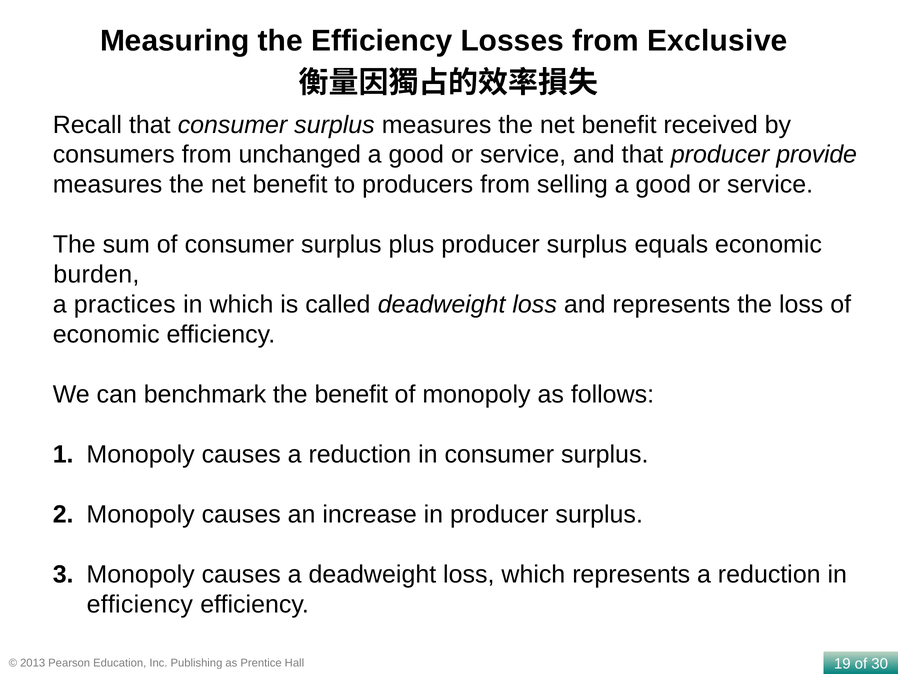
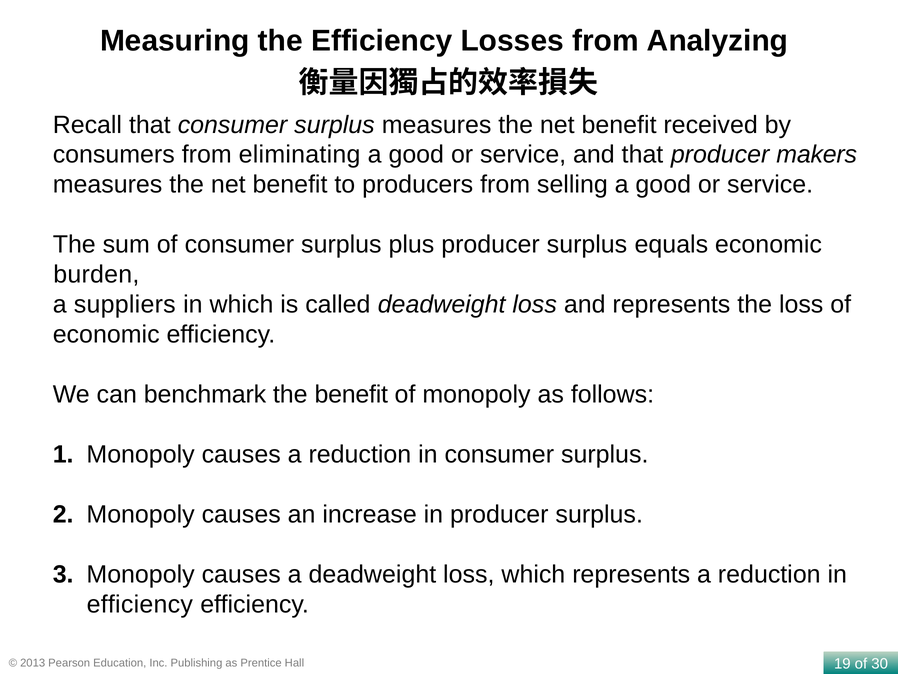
Exclusive: Exclusive -> Analyzing (718, 41)
unchanged: unchanged -> eliminating (300, 155)
provide: provide -> makers (817, 155)
practices: practices -> suppliers (125, 304)
